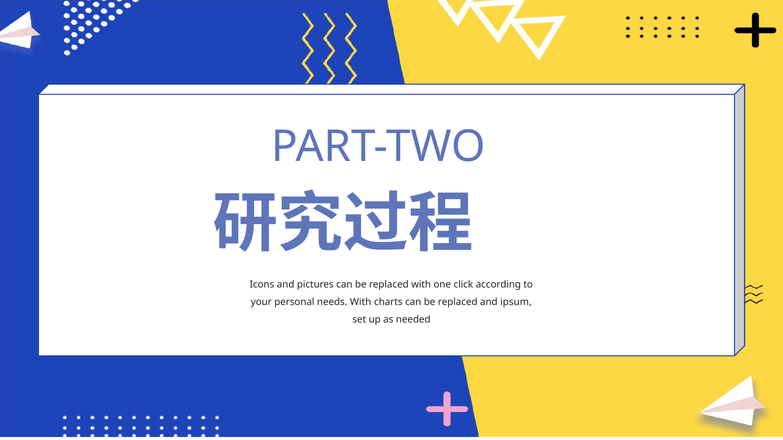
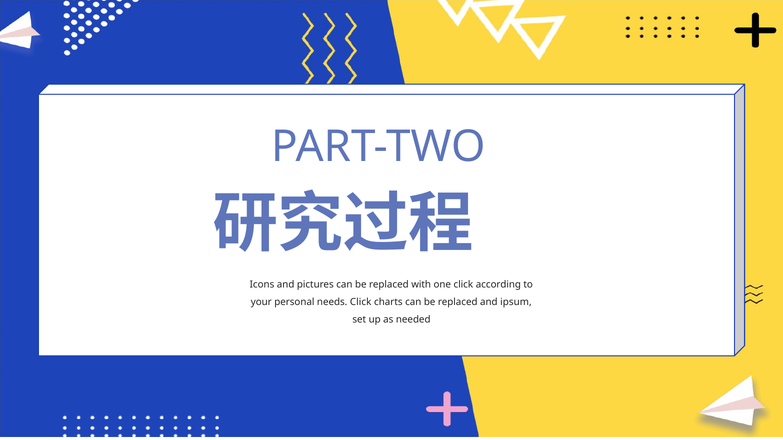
needs With: With -> Click (361, 302)
